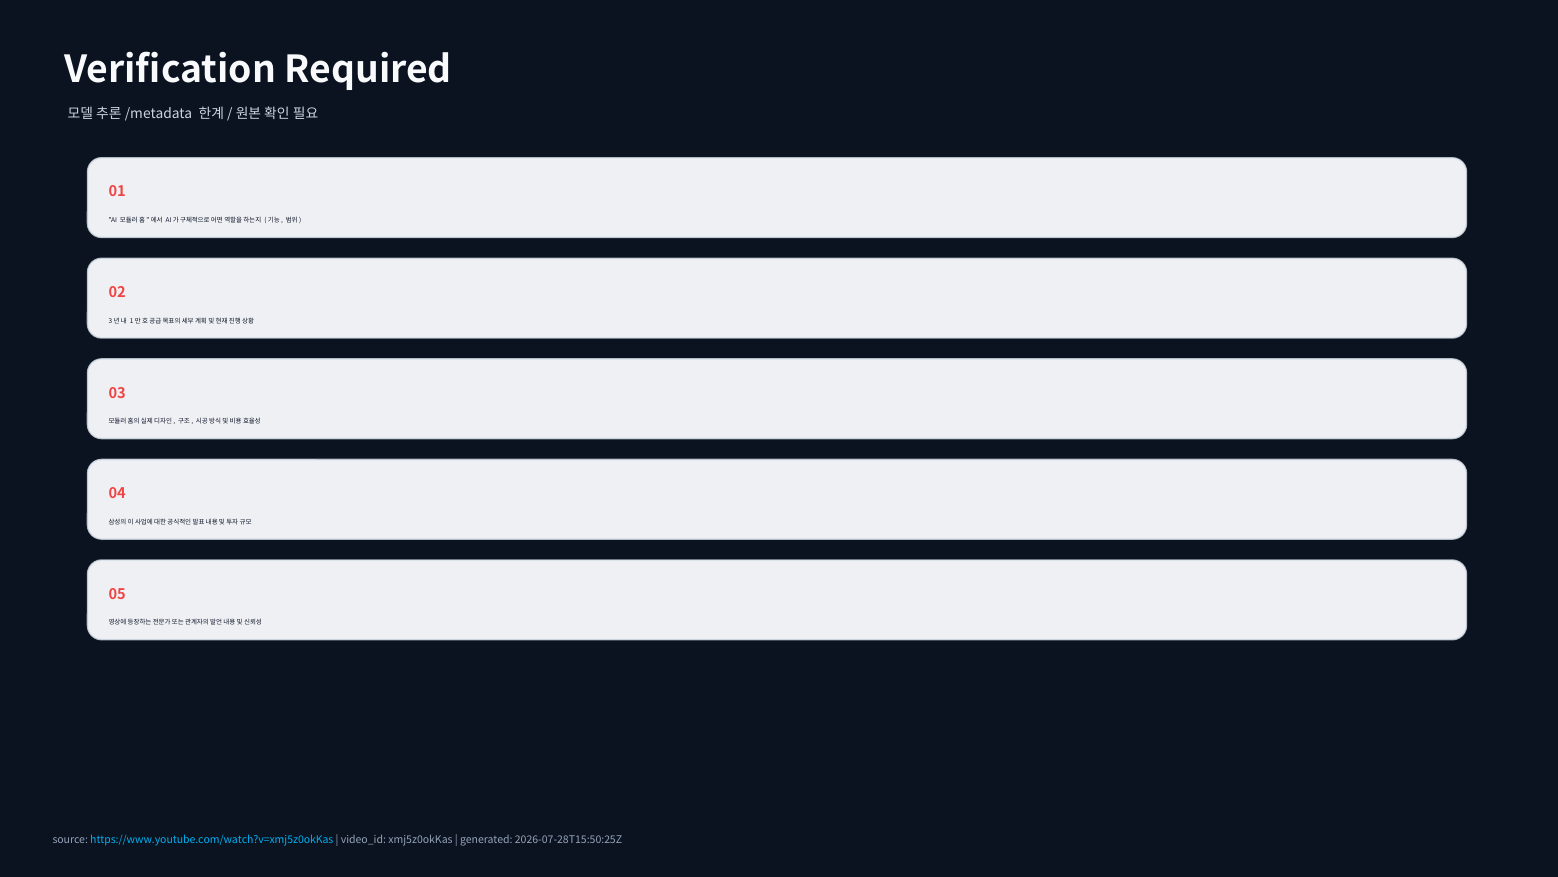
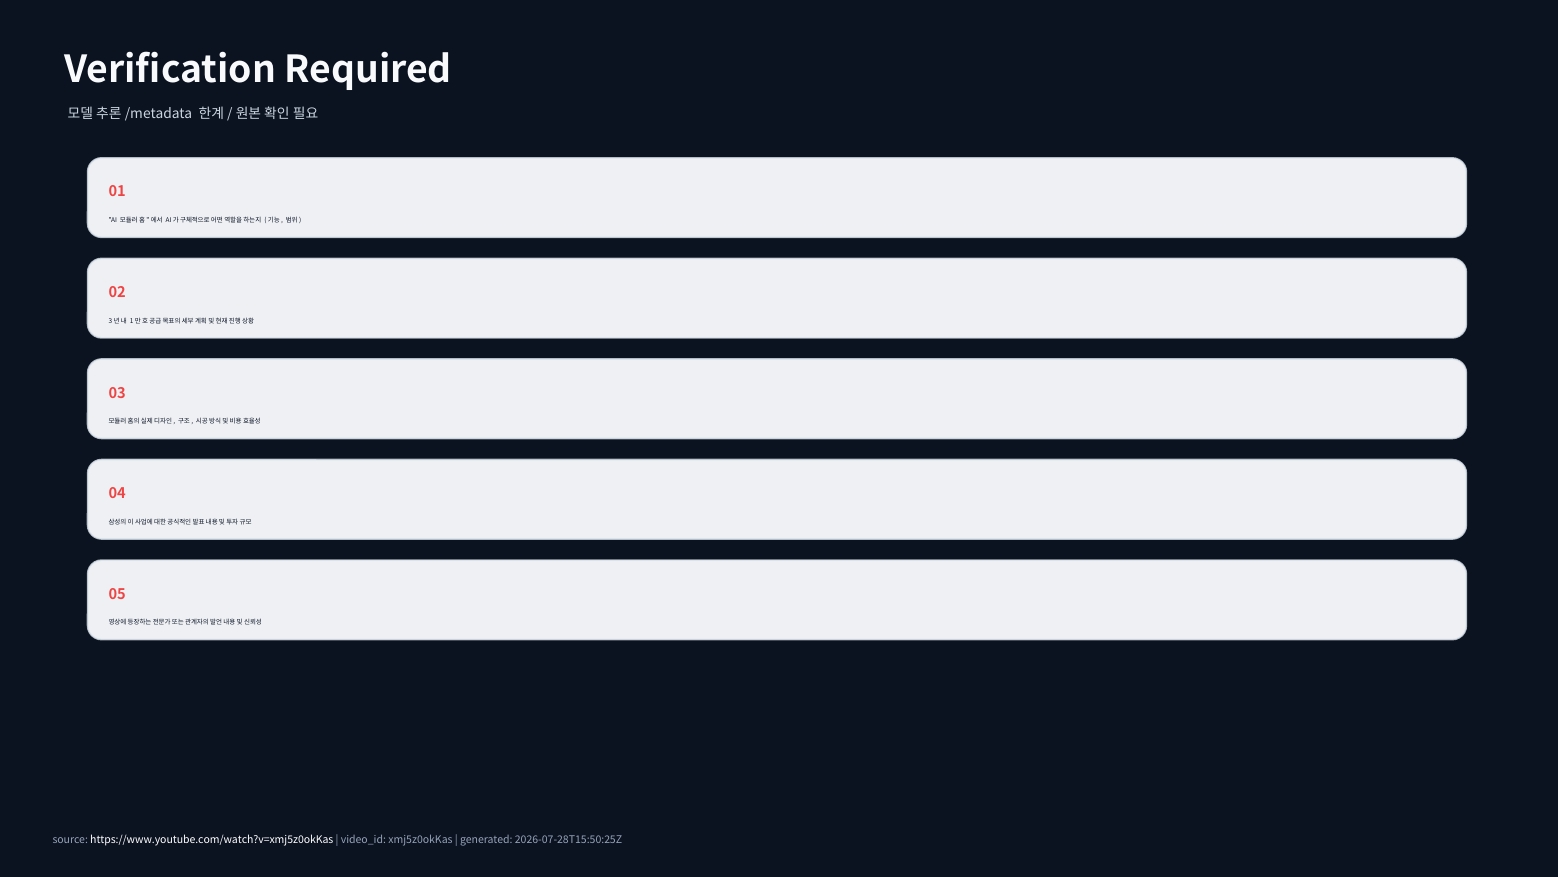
https://www.youtube.com/watch?v=xmj5z0okKas colour: light blue -> white (212, 839)
